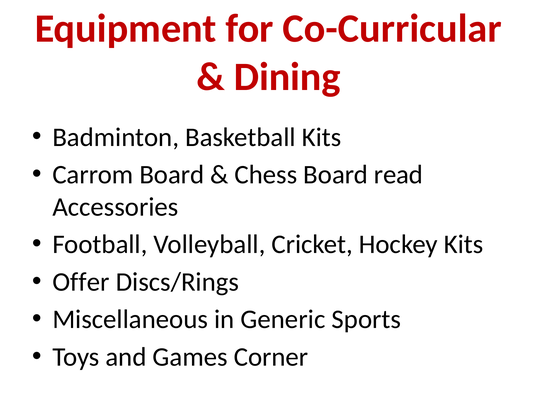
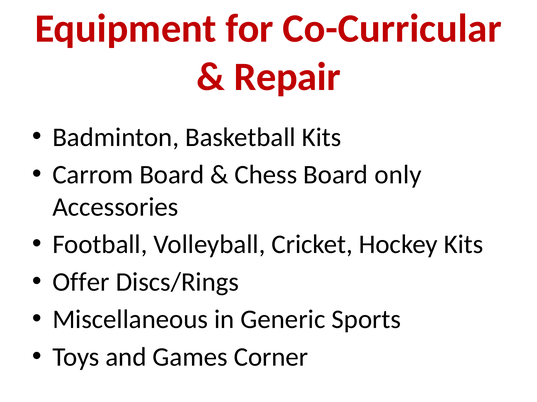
Dining: Dining -> Repair (287, 77)
read: read -> only (398, 175)
